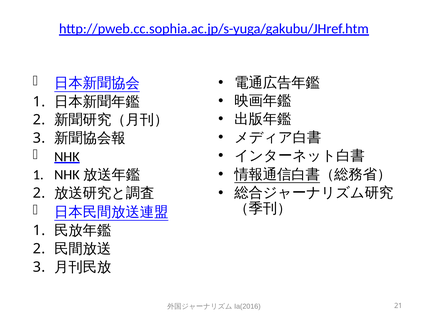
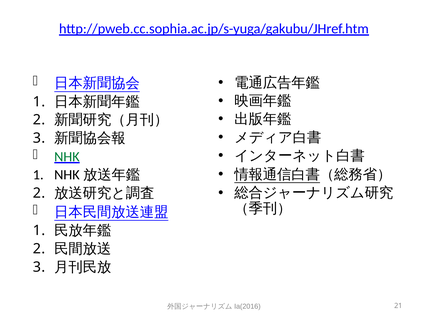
NHK colour: black -> green (67, 157)
